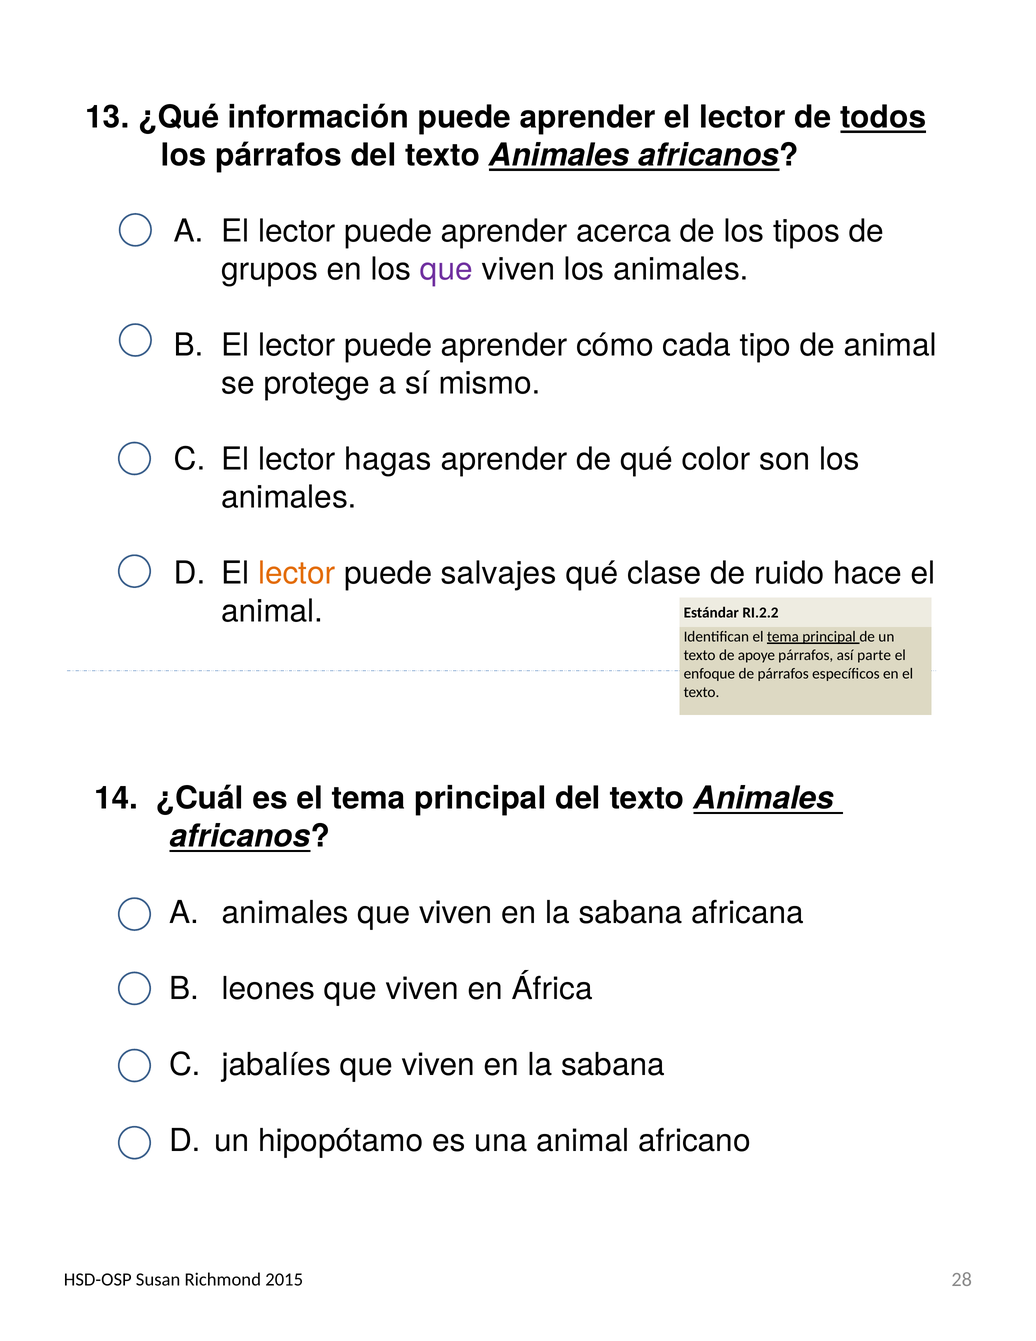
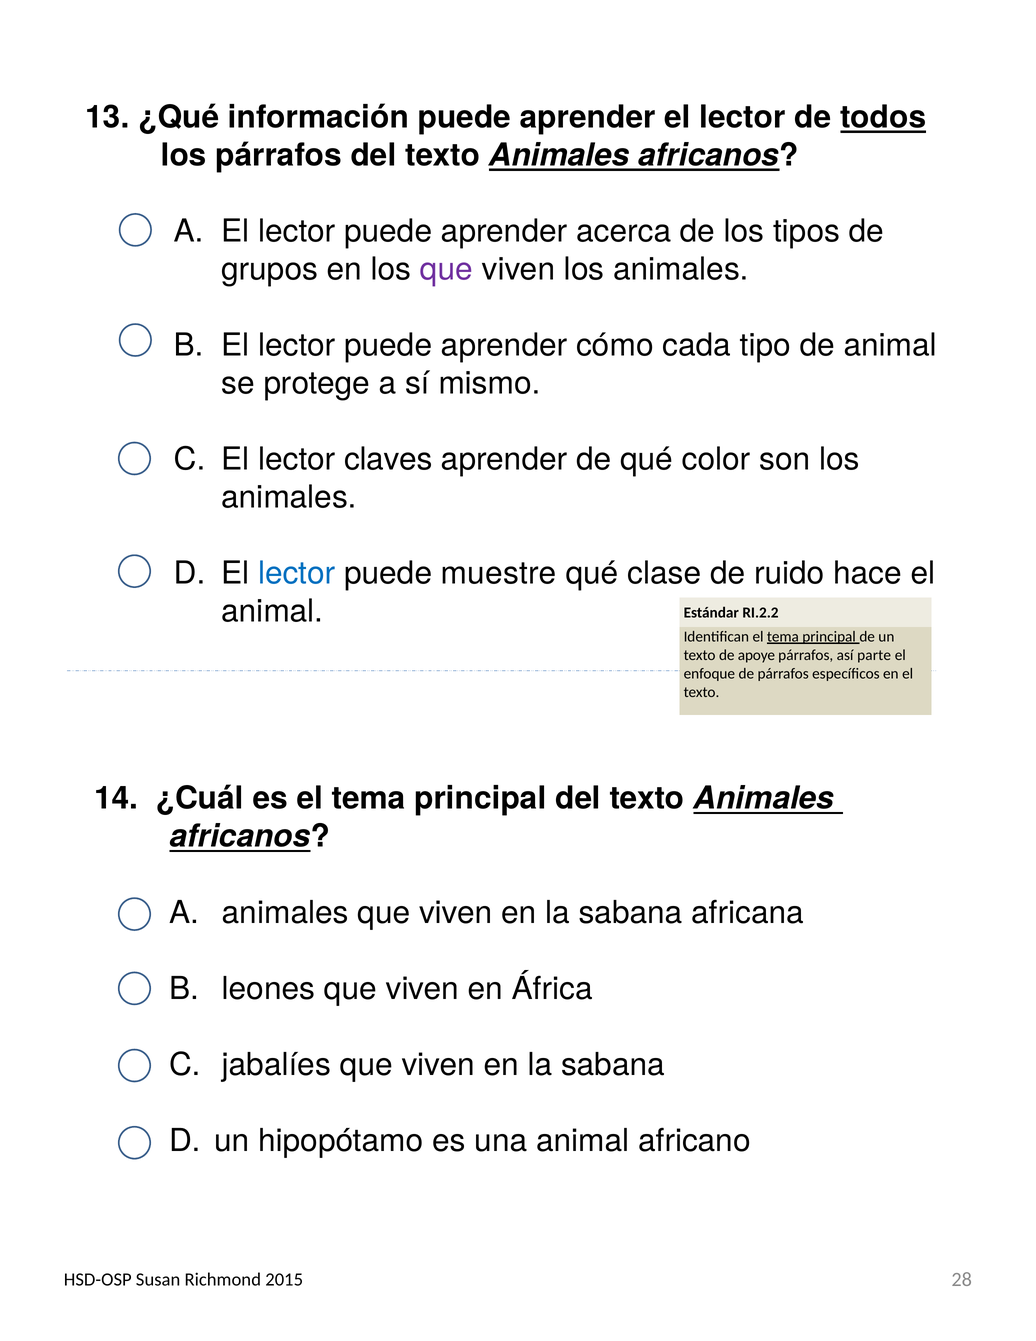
hagas: hagas -> claves (388, 459)
lector colour: orange -> blue (297, 573)
salvajes: salvajes -> muestre (499, 573)
